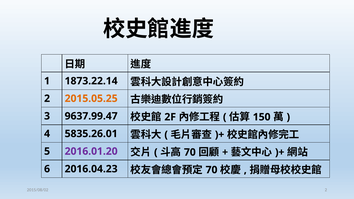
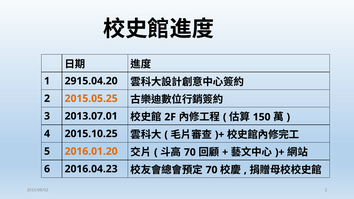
1873.22.14: 1873.22.14 -> 2915.04.20 (91, 81)
9637.99.47: 9637.99.47 -> 2013.07.01 (91, 116)
5835.26.01: 5835.26.01 -> 2015.10.25 (91, 134)
2016.01.20 colour: purple -> orange (91, 151)
